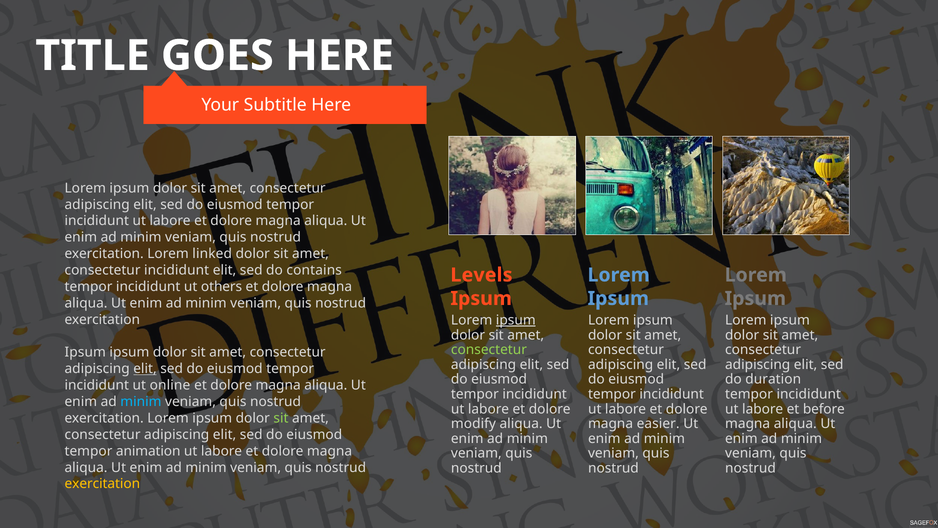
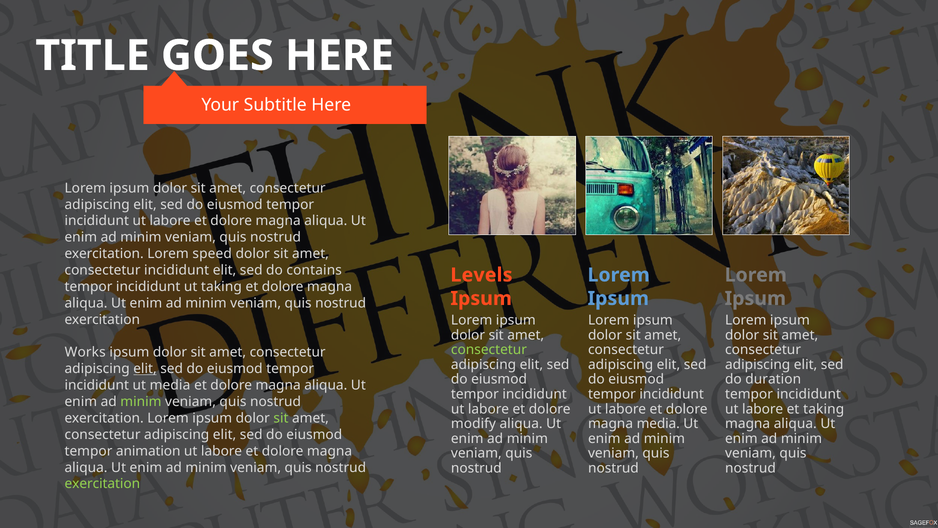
linked: linked -> speed (212, 254)
ut others: others -> taking (221, 286)
ipsum underline: present -> none (516, 320)
Ipsum: Ipsum -> Works (85, 352)
ut online: online -> media (170, 385)
minim colour: light blue -> light green (141, 401)
et before: before -> taking (824, 409)
magna easier: easier -> media (658, 424)
exercitation colour: yellow -> light green (102, 484)
